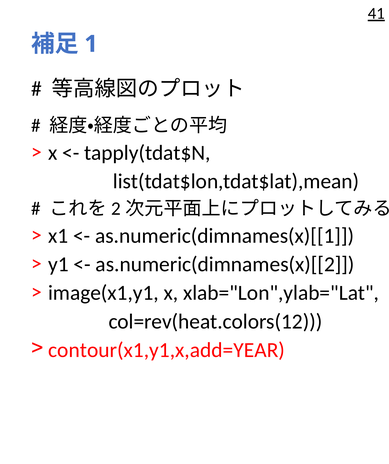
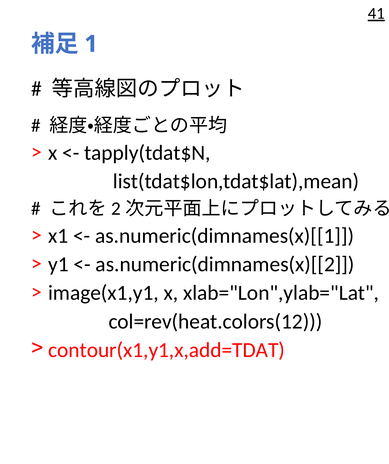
contour(x1,y1,x,add=YEAR: contour(x1,y1,x,add=YEAR -> contour(x1,y1,x,add=TDAT (167, 350)
